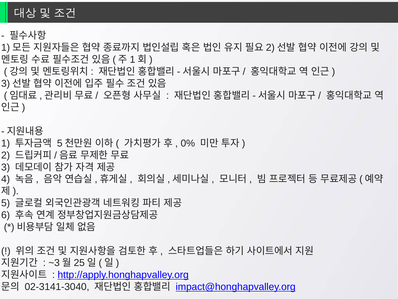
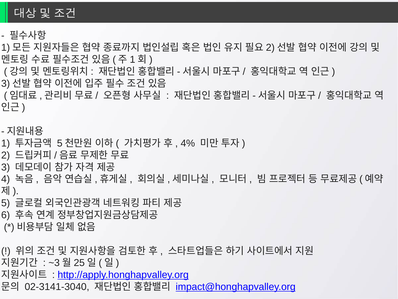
0%: 0% -> 4% (188, 143)
